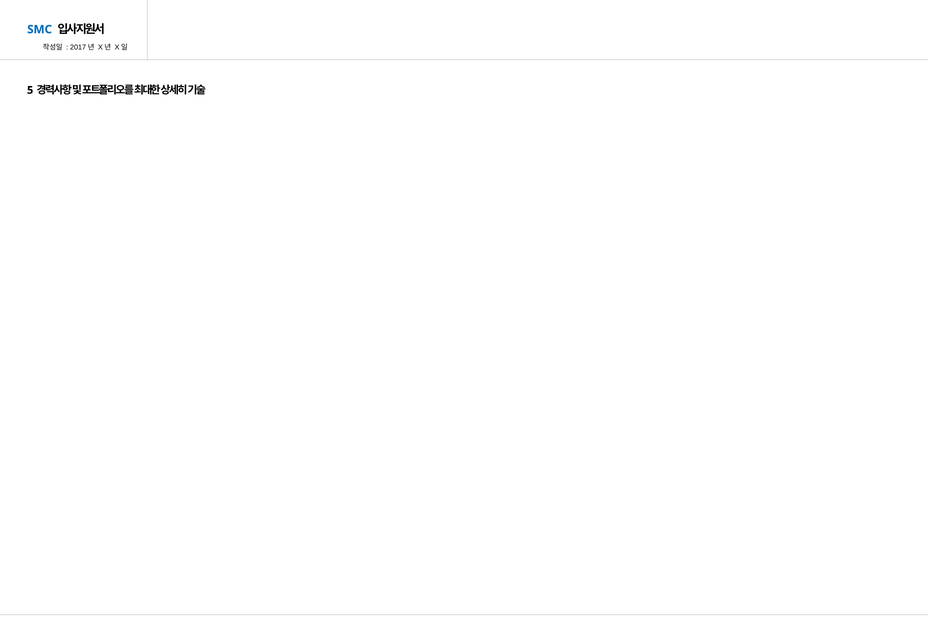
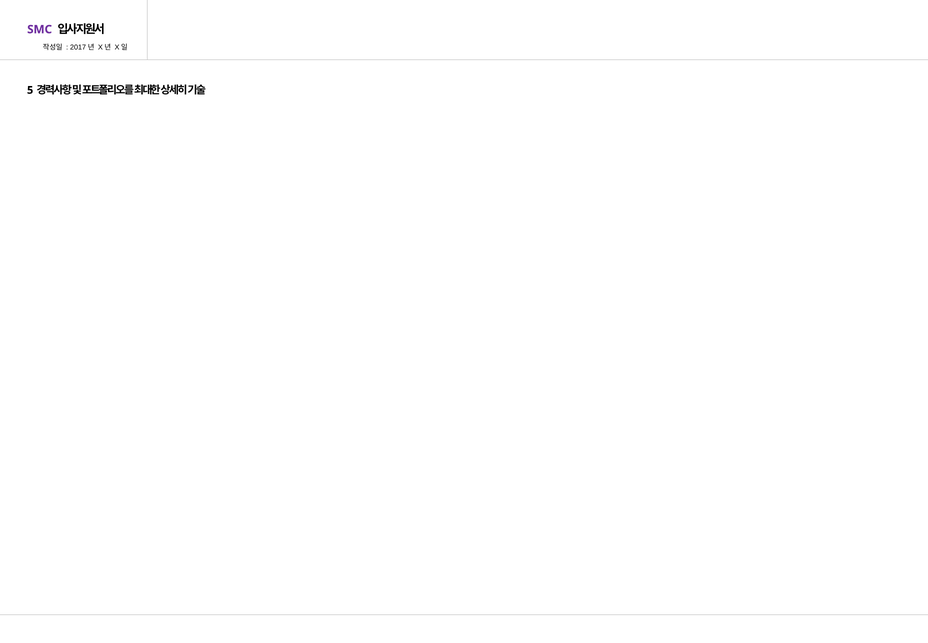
SMC colour: blue -> purple (40, 29)
